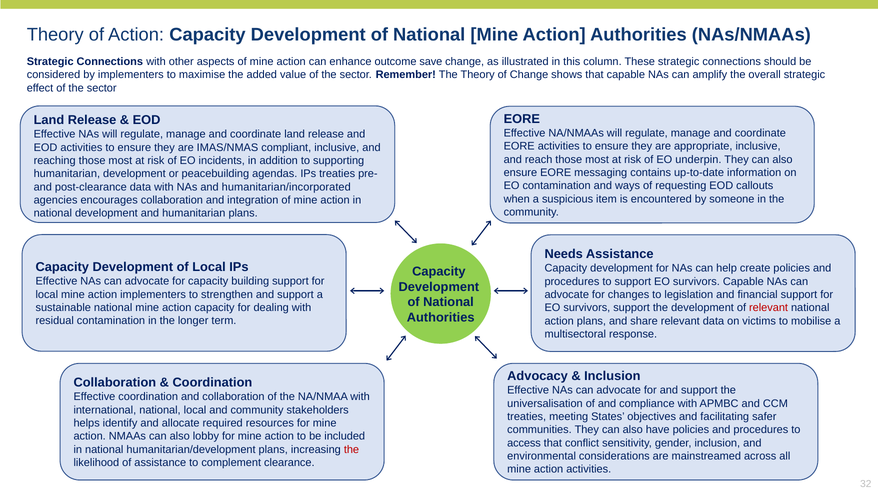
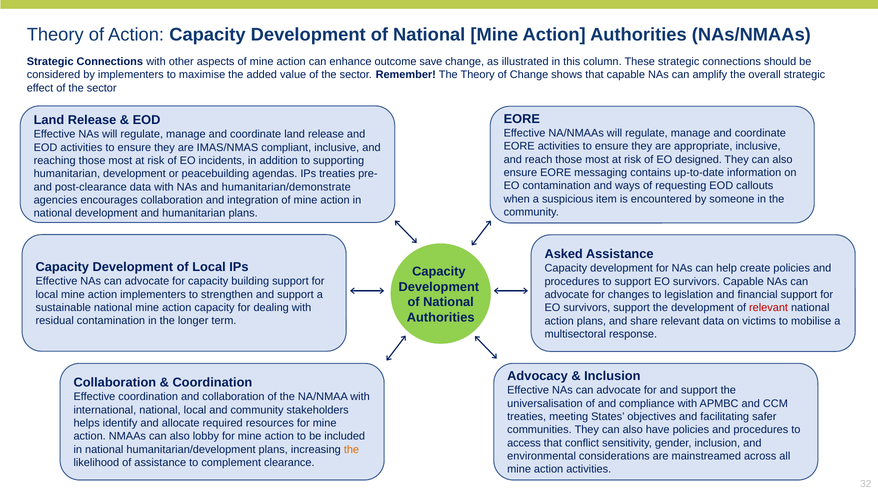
underpin: underpin -> designed (698, 159)
humanitarian/incorporated: humanitarian/incorporated -> humanitarian/demonstrate (286, 187)
Needs: Needs -> Asked (564, 254)
the colour: red -> orange (351, 449)
